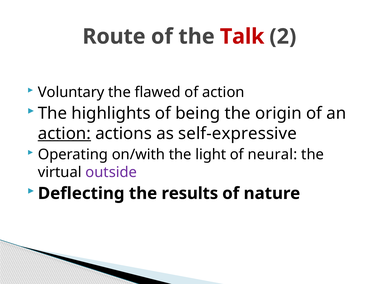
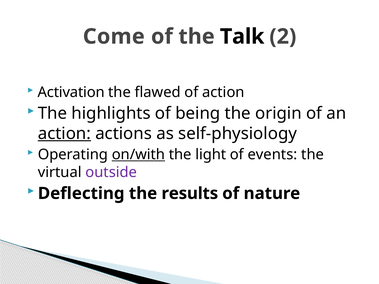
Route: Route -> Come (114, 37)
Talk colour: red -> black (242, 37)
Voluntary: Voluntary -> Activation (71, 92)
self-expressive: self-expressive -> self-physiology (238, 134)
on/with underline: none -> present (138, 155)
neural: neural -> events (273, 155)
